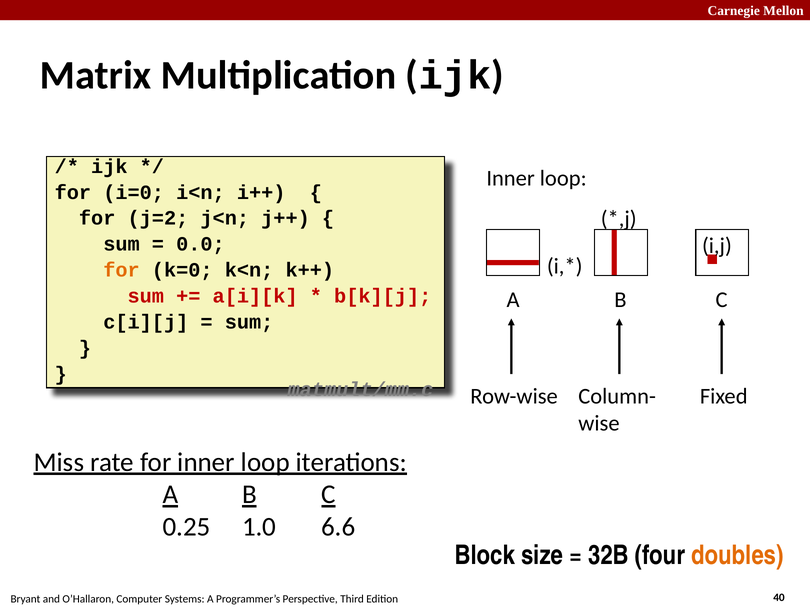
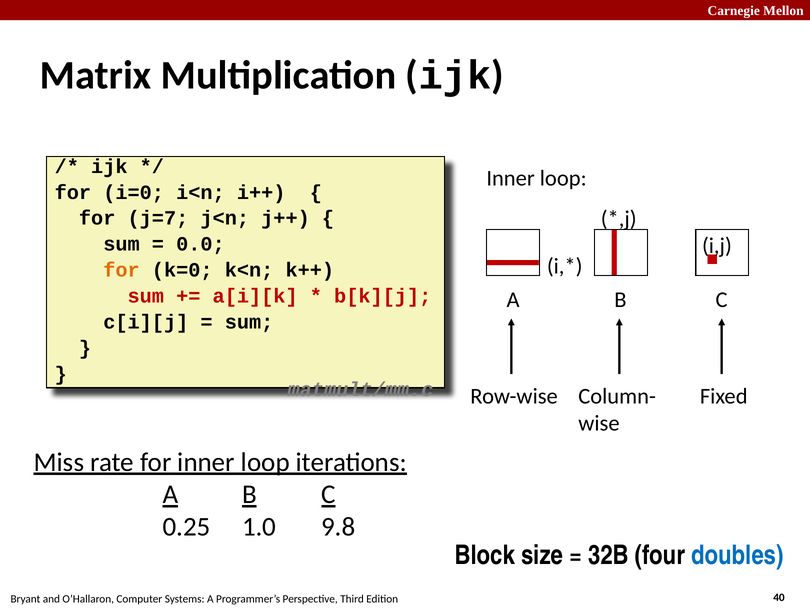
j=2: j=2 -> j=7 (158, 218)
6.6: 6.6 -> 9.8 (338, 527)
doubles colour: orange -> blue (737, 555)
